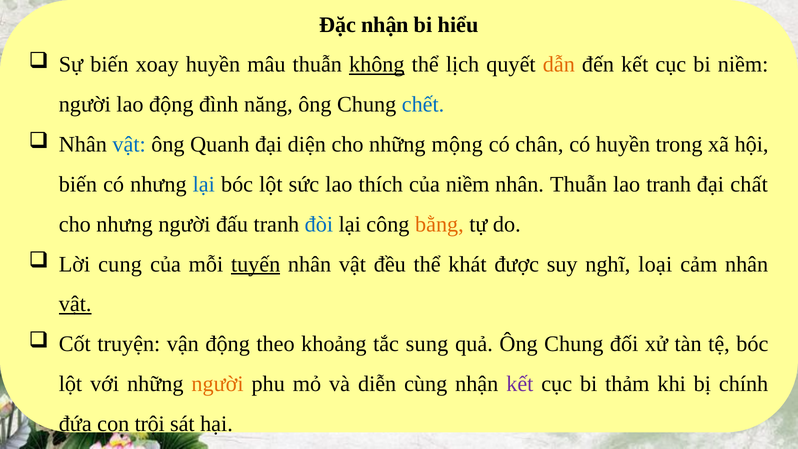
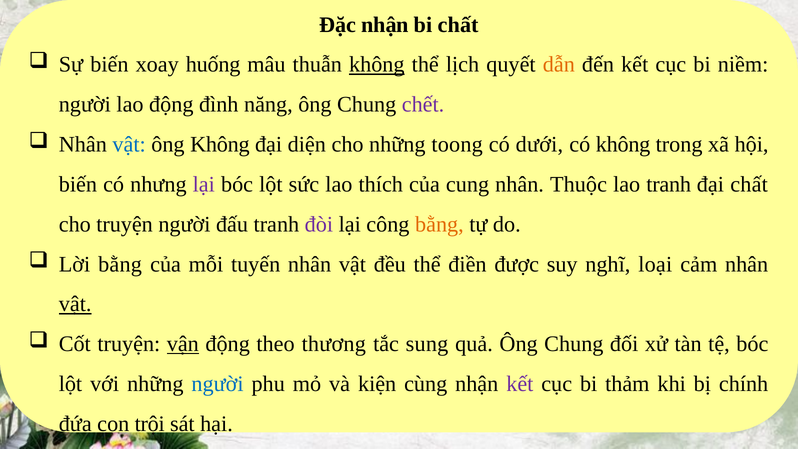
bi hiểu: hiểu -> chất (458, 25)
xoay huyền: huyền -> huống (213, 65)
chết colour: blue -> purple (423, 105)
ông Quanh: Quanh -> Không (220, 144)
mộng: mộng -> toong (457, 144)
chân: chân -> dưới (539, 144)
có huyền: huyền -> không (623, 144)
lại colour: blue -> purple (204, 184)
của niềm: niềm -> cung (468, 184)
nhân Thuẫn: Thuẫn -> Thuộc (578, 184)
cho nhưng: nhưng -> truyện (125, 224)
đòi colour: blue -> purple (319, 224)
Lời cung: cung -> bằng (120, 264)
tuyến underline: present -> none (256, 264)
khát: khát -> điền (467, 264)
vận underline: none -> present (183, 344)
khoảng: khoảng -> thương (334, 344)
người colour: orange -> blue (218, 384)
diễn: diễn -> kiện (377, 384)
